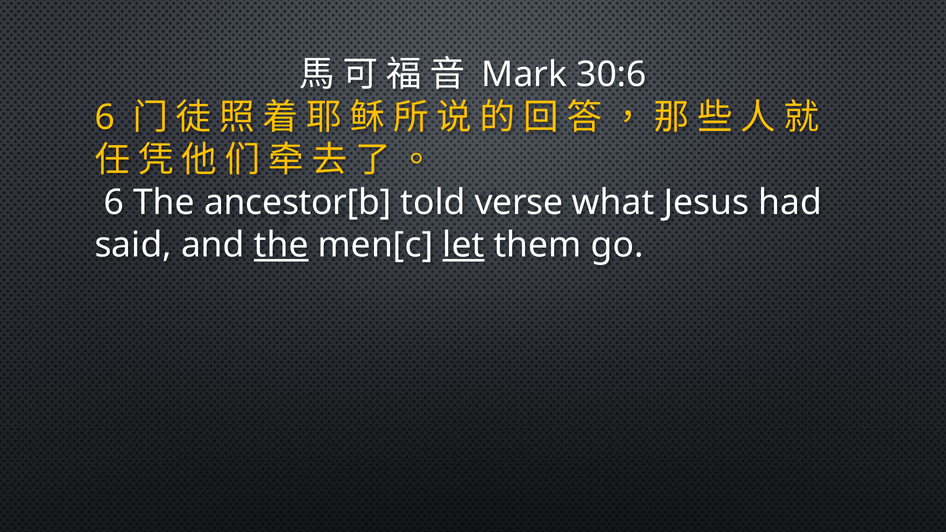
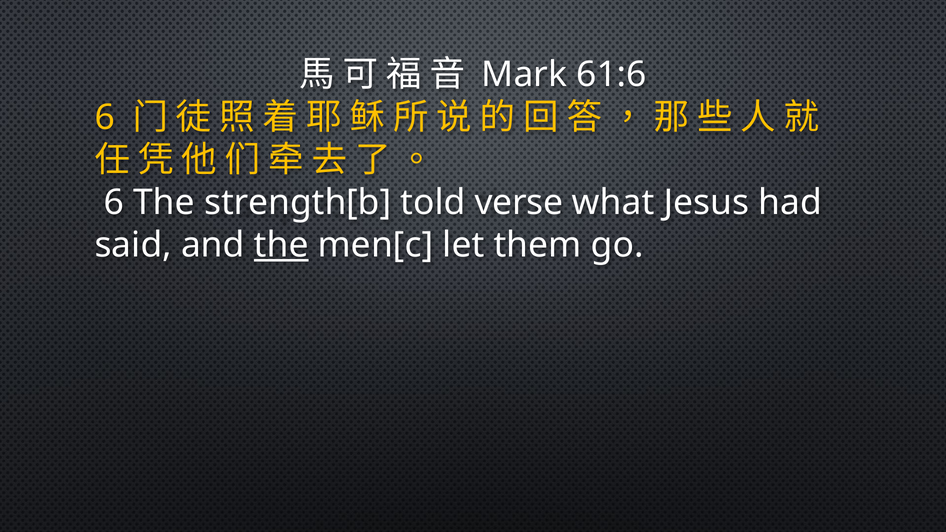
30:6: 30:6 -> 61:6 (611, 75)
ancestor[b: ancestor[b -> strength[b (298, 202)
let underline: present -> none (463, 245)
